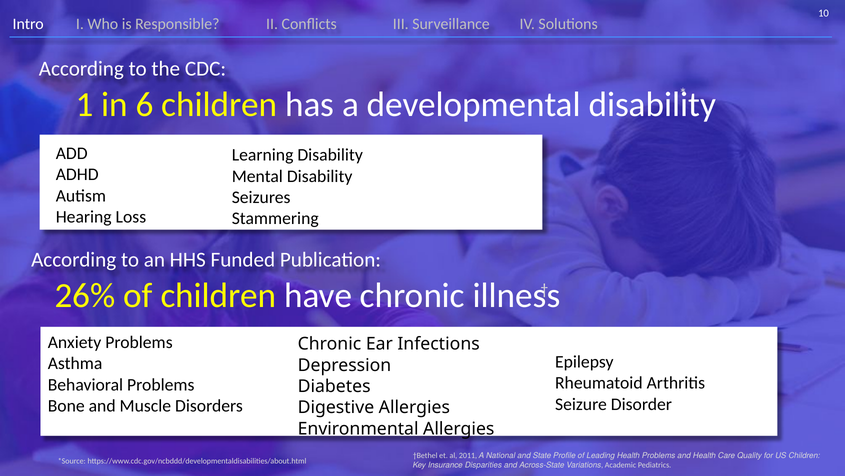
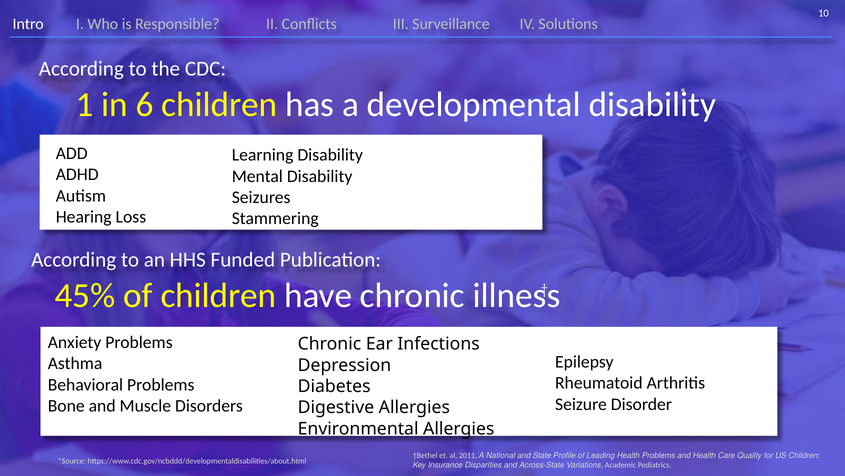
26%: 26% -> 45% (85, 295)
